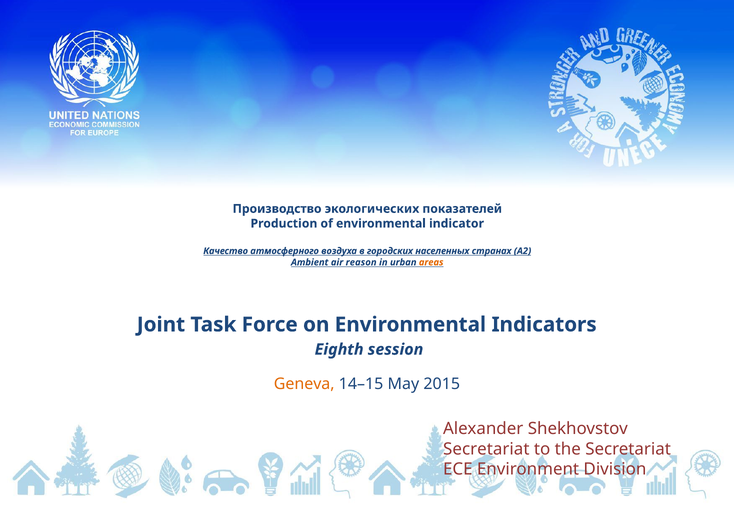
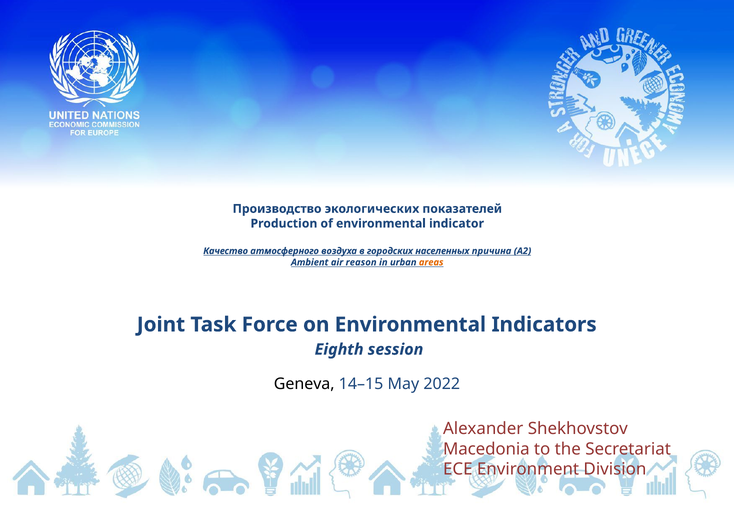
странах: странах -> причина (492, 251)
Geneva colour: orange -> black (304, 384)
2015: 2015 -> 2022 (442, 384)
Secretariat: Secretariat -> Macedonia (486, 449)
